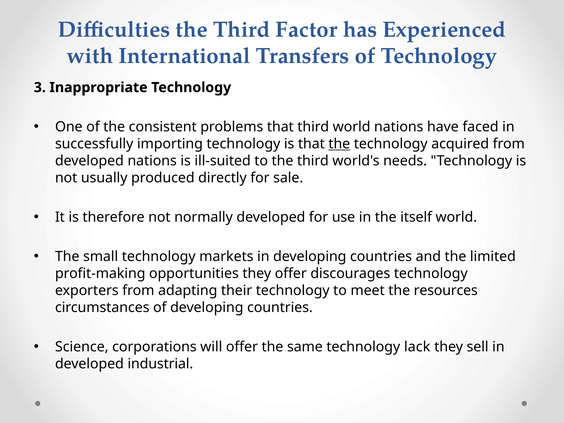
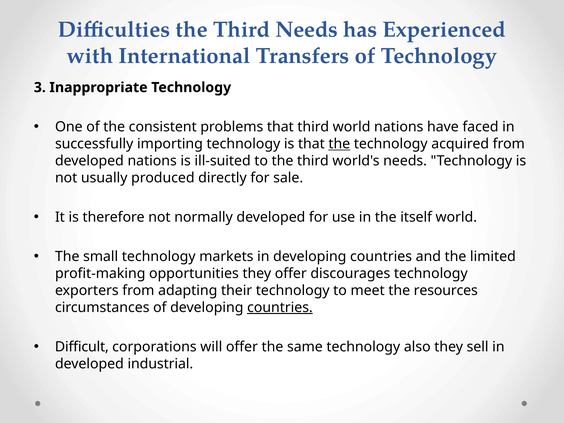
Third Factor: Factor -> Needs (307, 30)
countries underline: none -> present (280, 307)
Science: Science -> Difficult (82, 347)
lack: lack -> also (417, 347)
